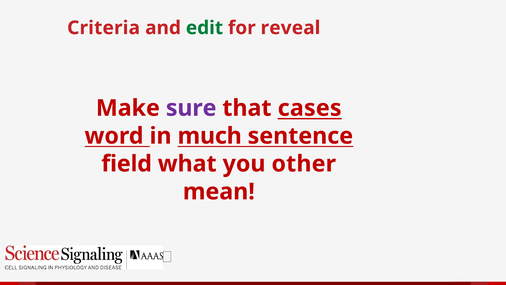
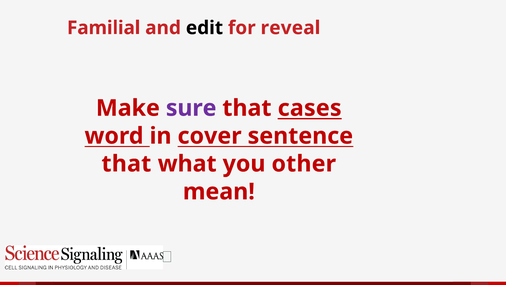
Criteria: Criteria -> Familial (104, 28)
edit colour: green -> black (204, 28)
much: much -> cover (210, 136)
field: field -> that (126, 164)
